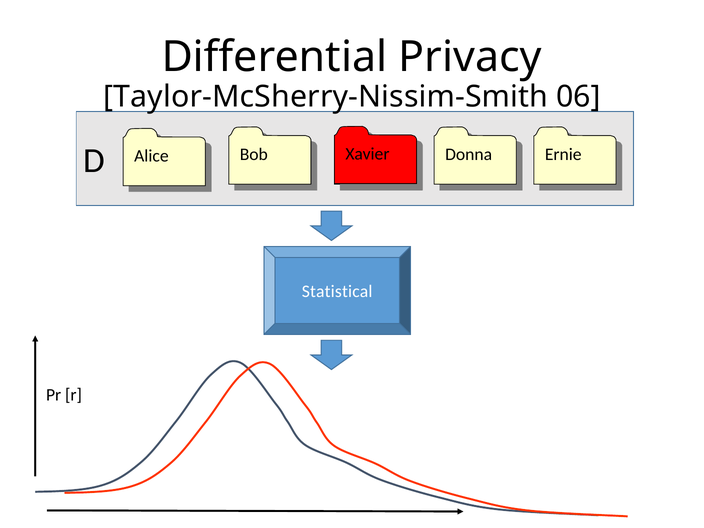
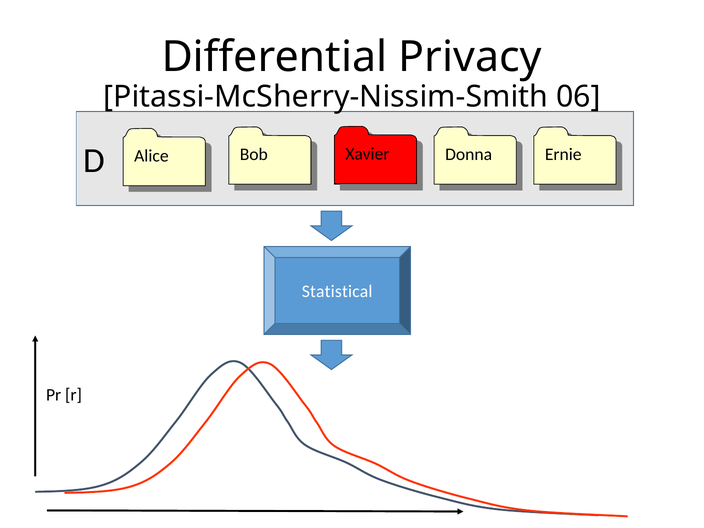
Taylor-McSherry-Nissim-Smith: Taylor-McSherry-Nissim-Smith -> Pitassi-McSherry-Nissim-Smith (326, 97)
